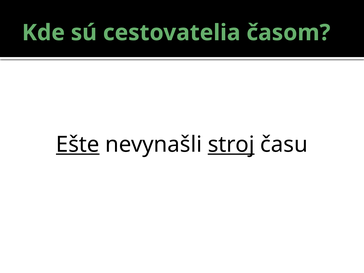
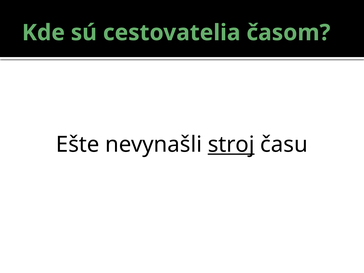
Ešte underline: present -> none (78, 145)
